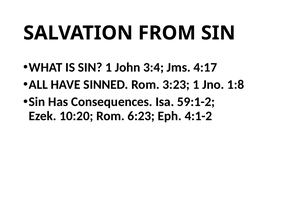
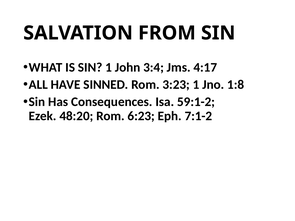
10:20: 10:20 -> 48:20 (76, 116)
4:1-2: 4:1-2 -> 7:1-2 (198, 116)
